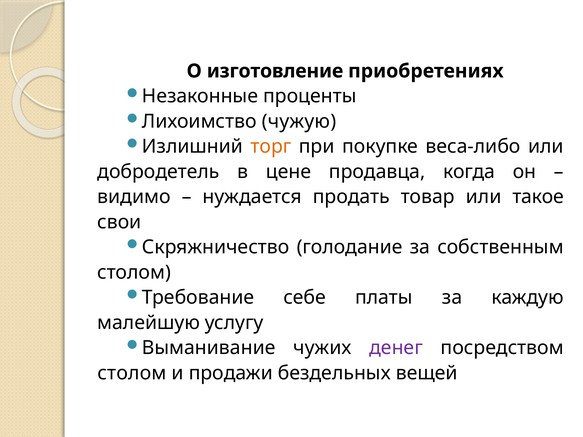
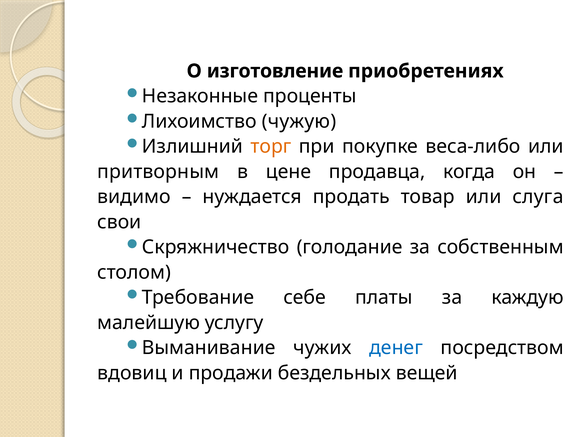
добродетель: добродетель -> притворным (158, 172)
такое: такое -> слуга (538, 197)
денег colour: purple -> blue (396, 348)
столом: столом -> вдовиц (132, 373)
